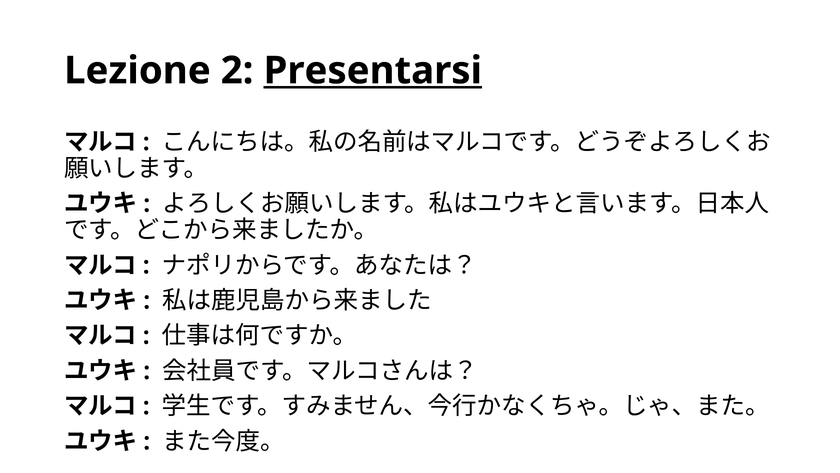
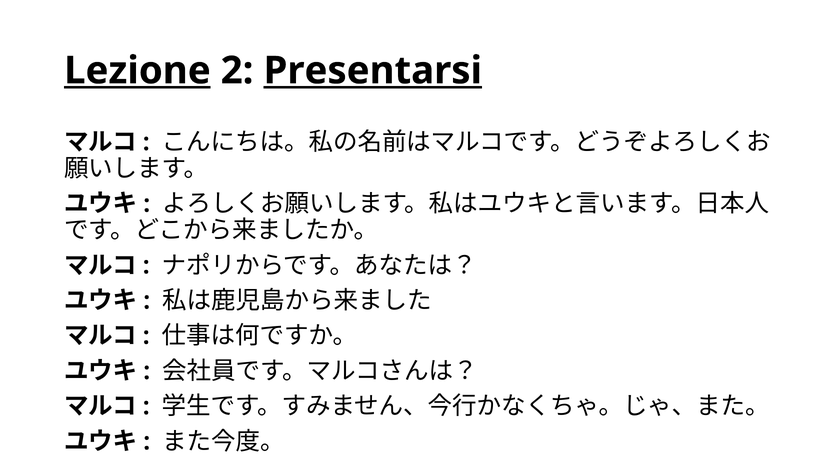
Lezione underline: none -> present (137, 71)
